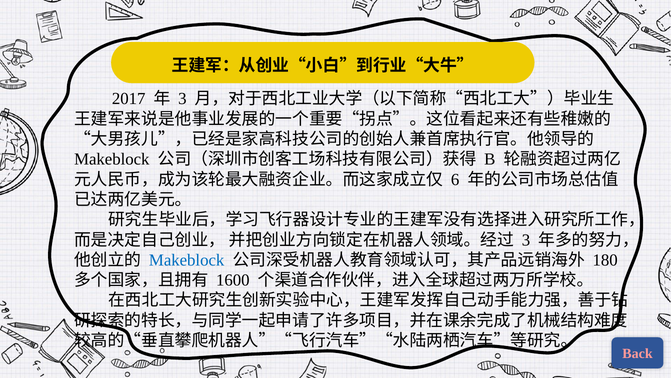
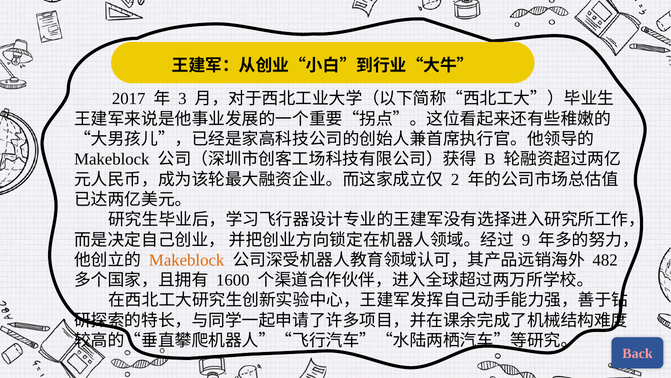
6: 6 -> 2 (455, 179)
3: 3 -> 9 (526, 240)
Makeblock colour: blue -> orange (187, 260)
180: 180 -> 482 (605, 260)
